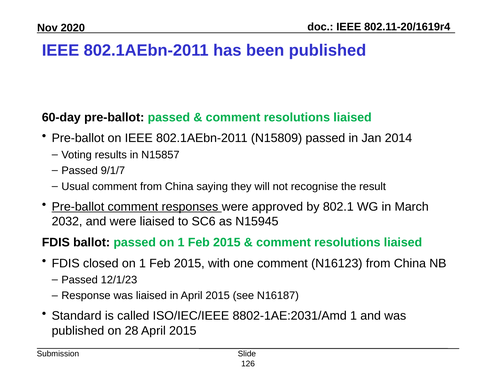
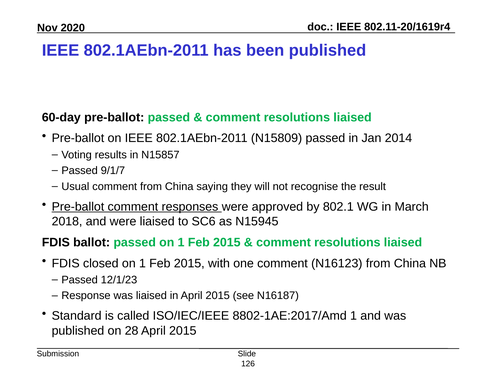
2032: 2032 -> 2018 (67, 221)
8802-1AE:2031/Amd: 8802-1AE:2031/Amd -> 8802-1AE:2017/Amd (290, 316)
